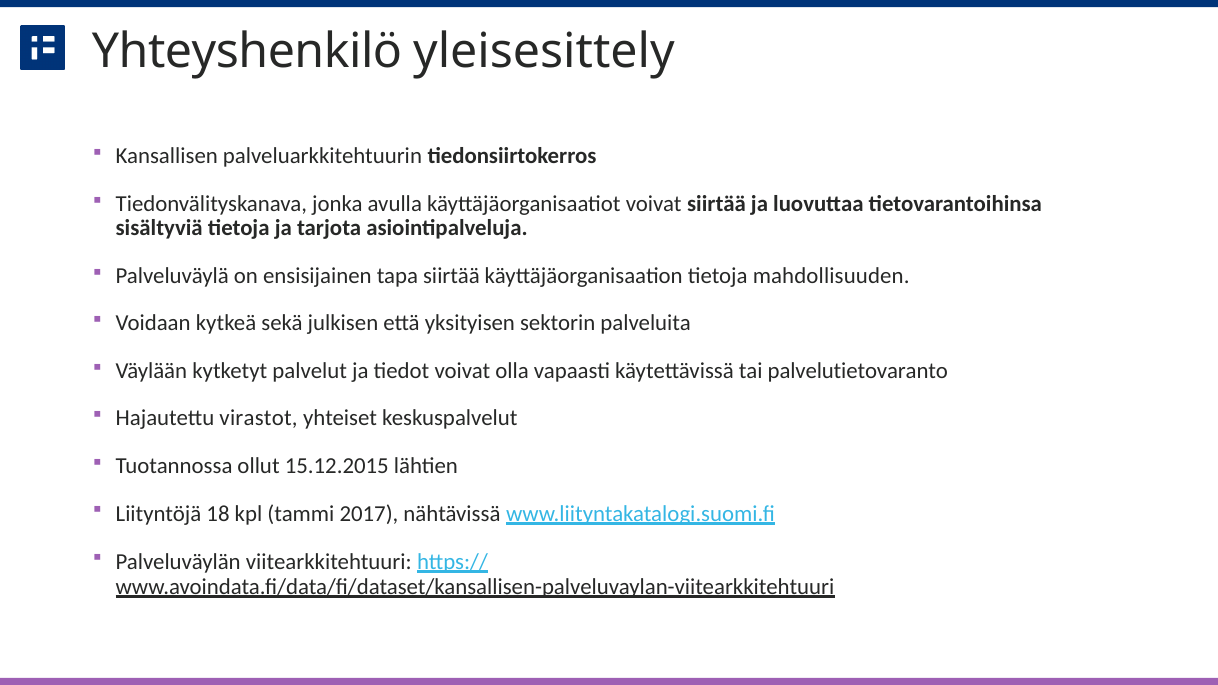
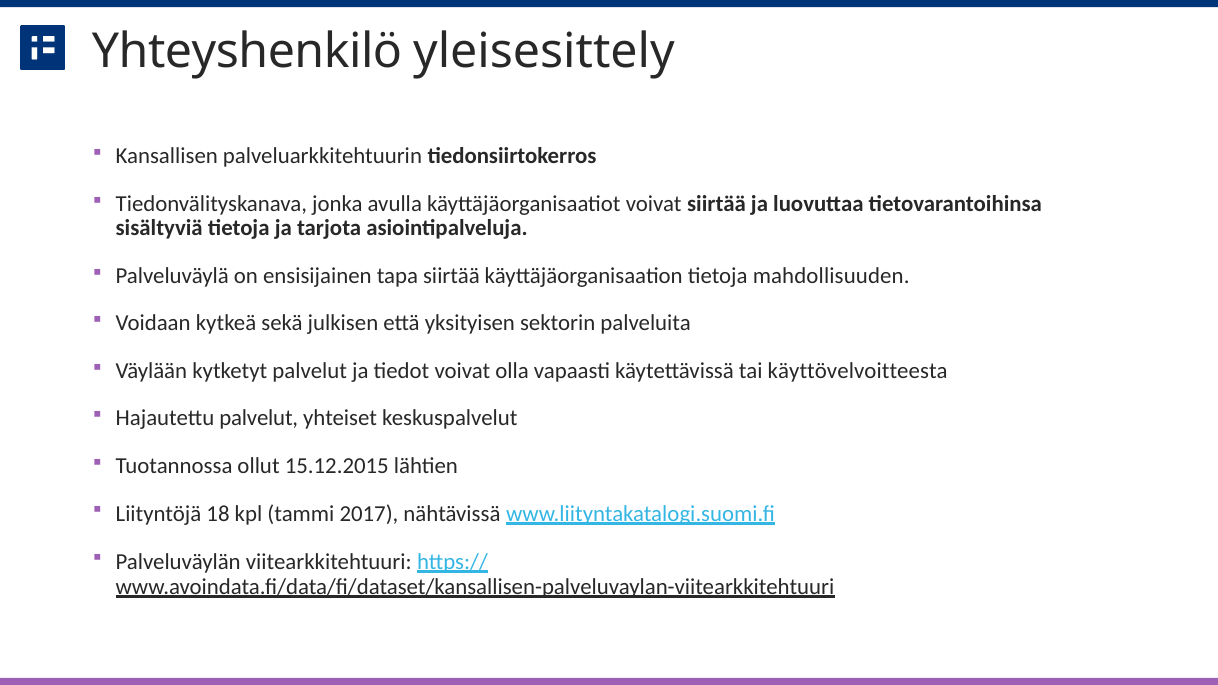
palvelutietovaranto: palvelutietovaranto -> käyttövelvoitteesta (858, 371)
Hajautettu virastot: virastot -> palvelut (259, 418)
